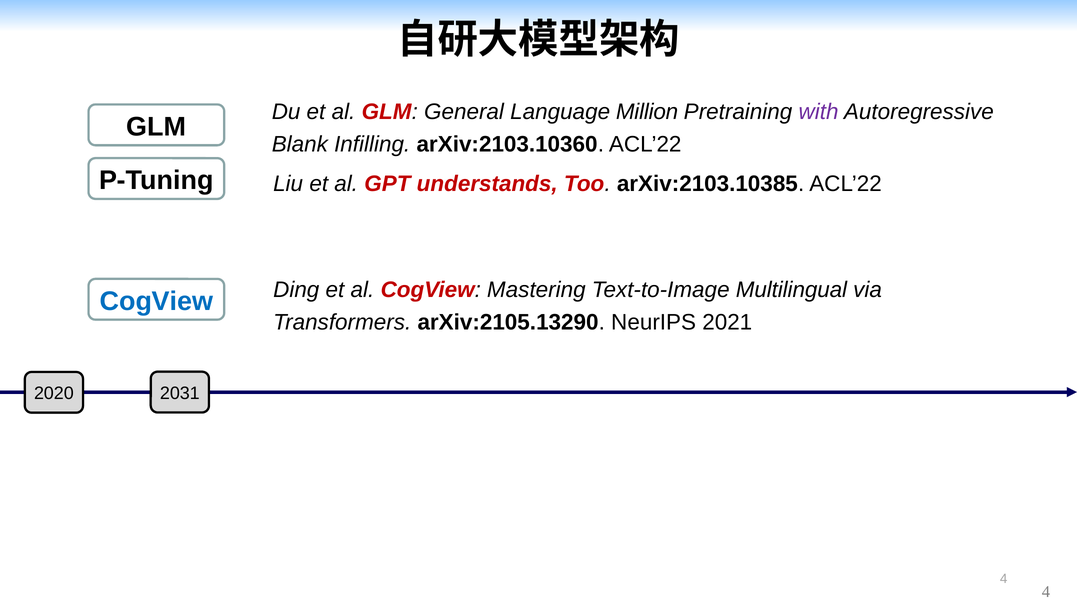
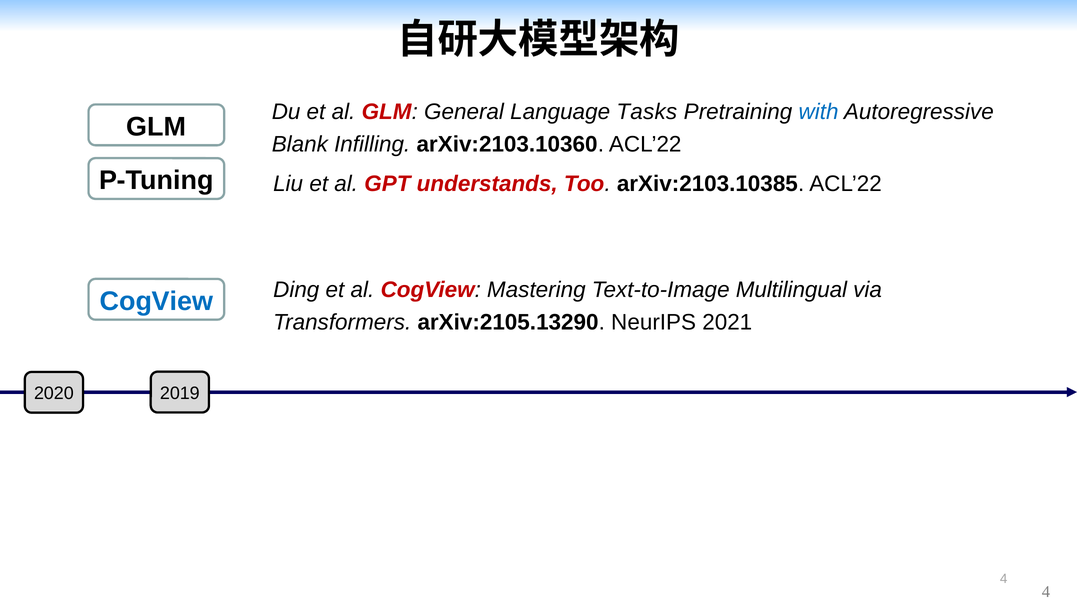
Million: Million -> Tasks (647, 112)
with colour: purple -> blue (819, 112)
2031: 2031 -> 2019 (180, 393)
